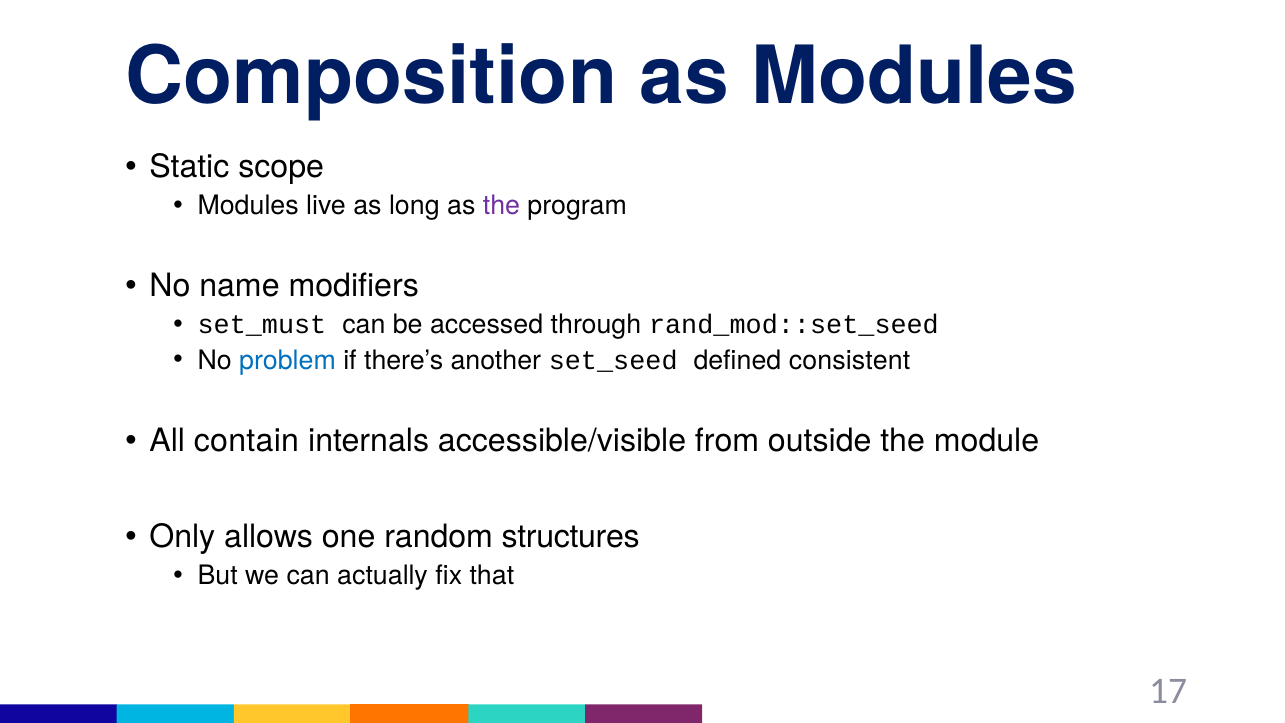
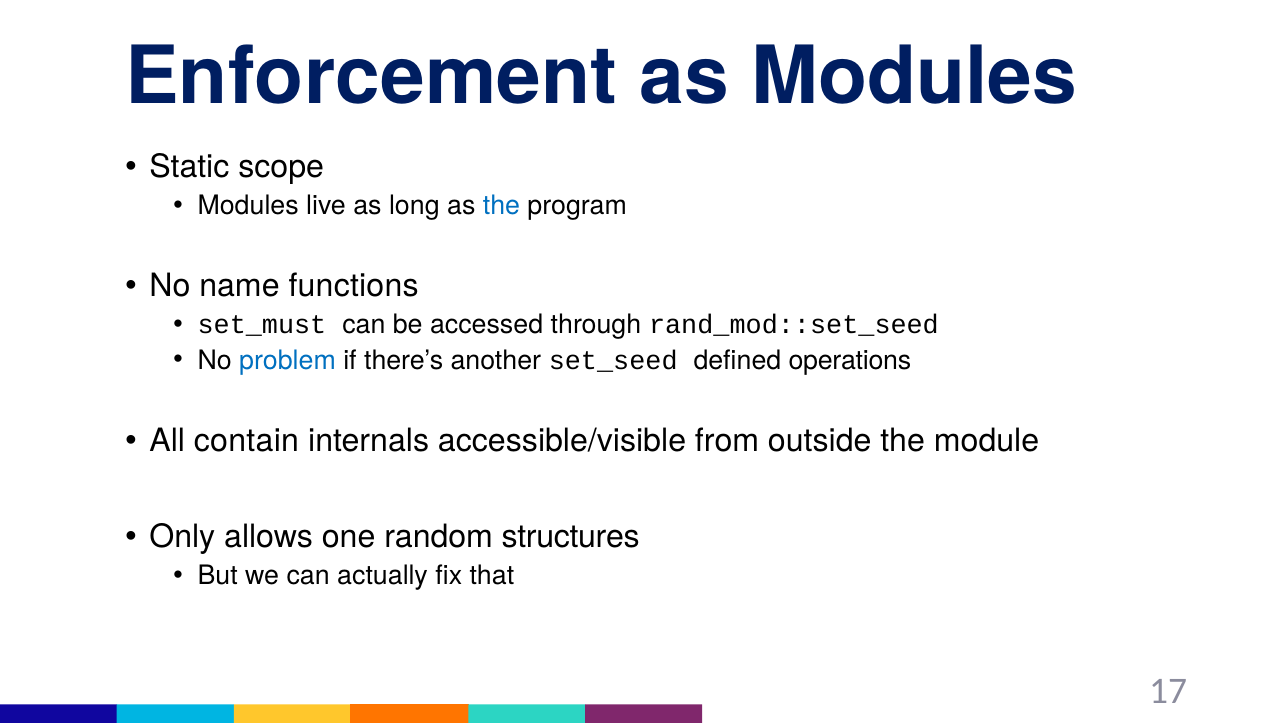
Composition: Composition -> Enforcement (371, 77)
the colour: purple -> blue (501, 205)
modifiers: modifiers -> functions (354, 286)
consistent: consistent -> operations (850, 360)
